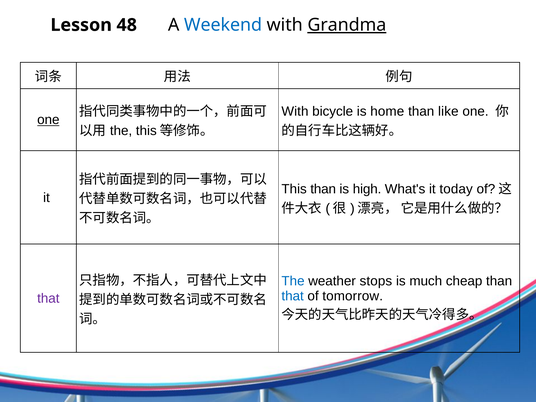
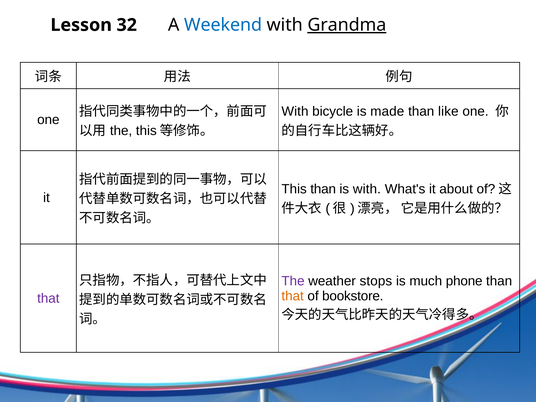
48: 48 -> 32 (127, 25)
home: home -> made (387, 111)
one underline: present -> none (48, 120)
is high: high -> with (367, 189)
today: today -> about (456, 189)
The colour: blue -> purple (293, 281)
cheap: cheap -> phone (464, 281)
that colour: blue -> orange (293, 296)
tomorrow: tomorrow -> bookstore (353, 296)
